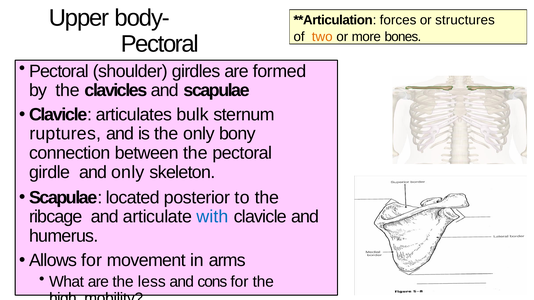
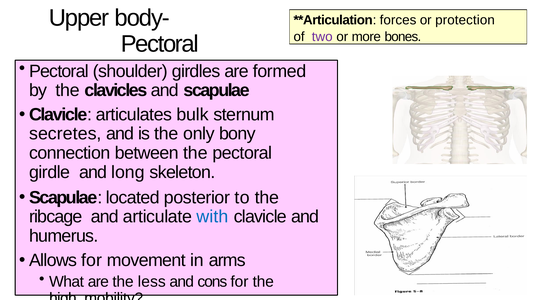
structures: structures -> protection (465, 20)
two colour: orange -> purple (322, 37)
ruptures: ruptures -> secretes (65, 134)
and only: only -> long (128, 172)
